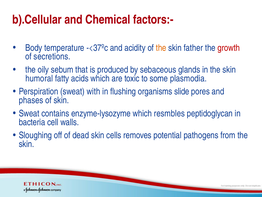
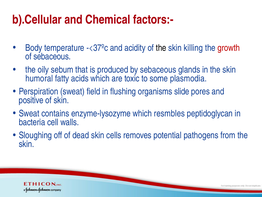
the colour: orange -> black (161, 48)
father: father -> killing (193, 48)
of secretions: secretions -> sebaceous (52, 56)
with: with -> field (93, 91)
phases: phases -> positive (31, 100)
